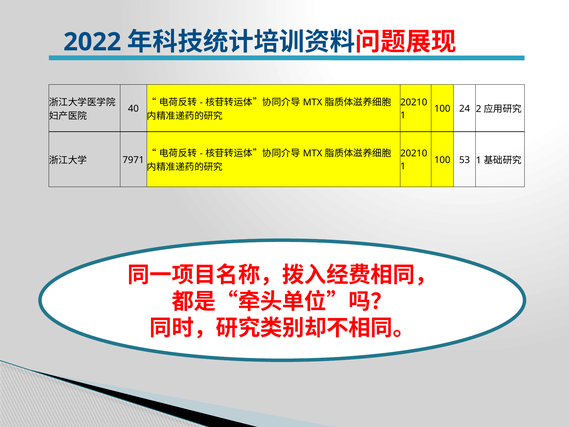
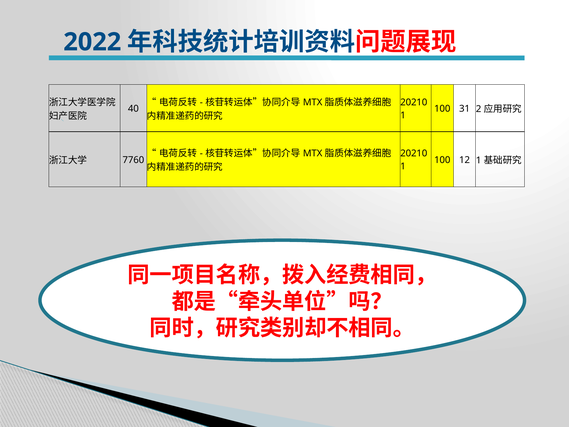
24: 24 -> 31 (465, 109)
7971: 7971 -> 7760 (133, 160)
53: 53 -> 12 (465, 160)
